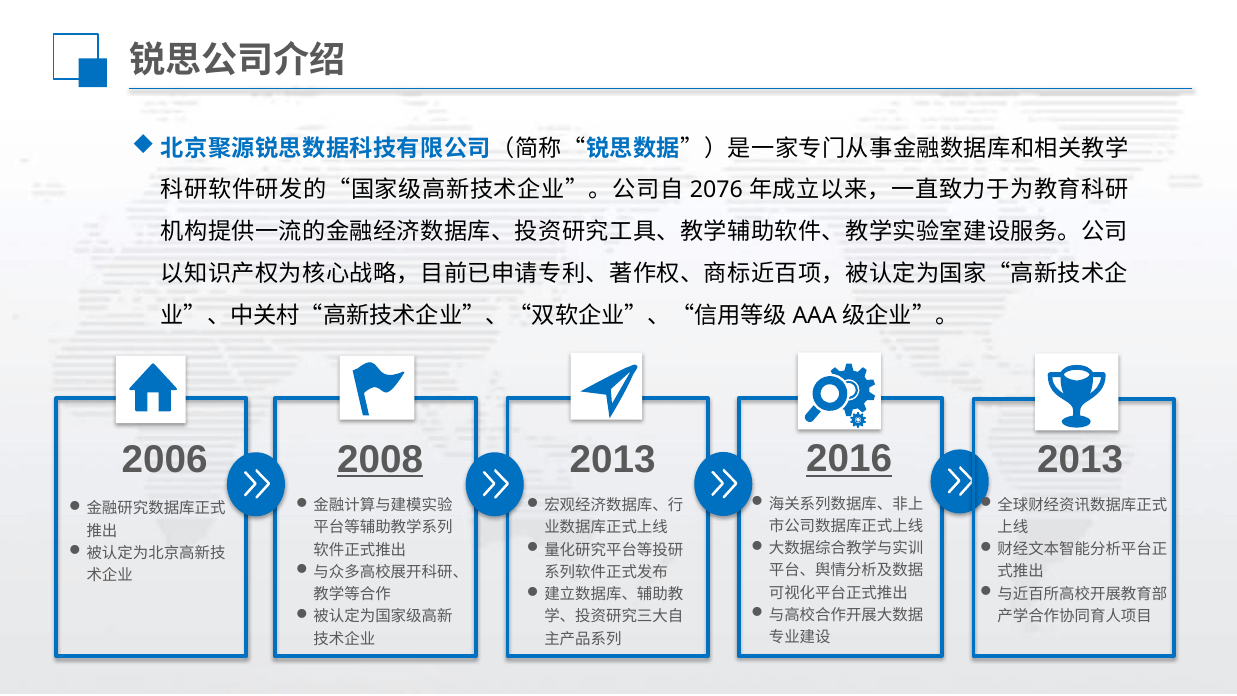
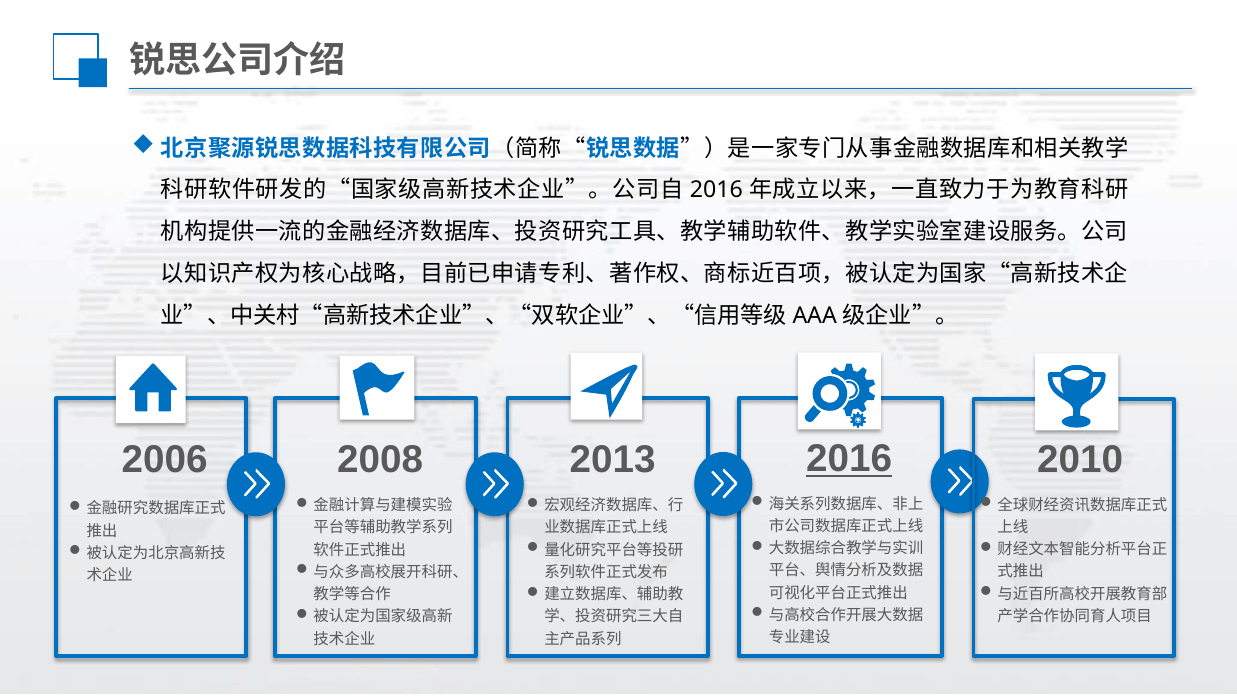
2076: 2076 -> 2016 (716, 190)
2008 underline: present -> none (380, 459)
2013: 2013 -> 2010 (1080, 460)
